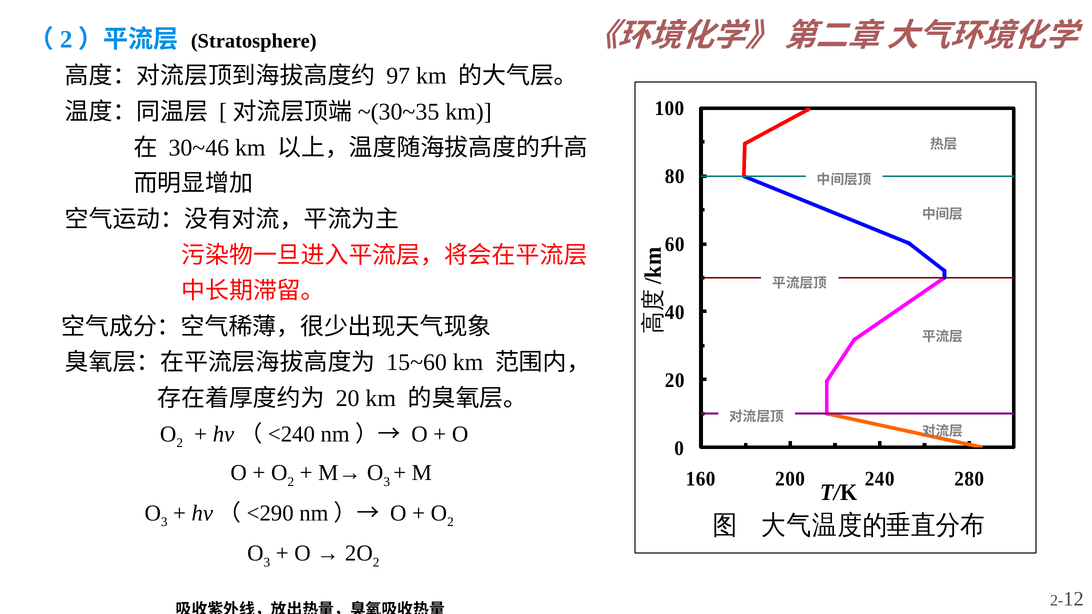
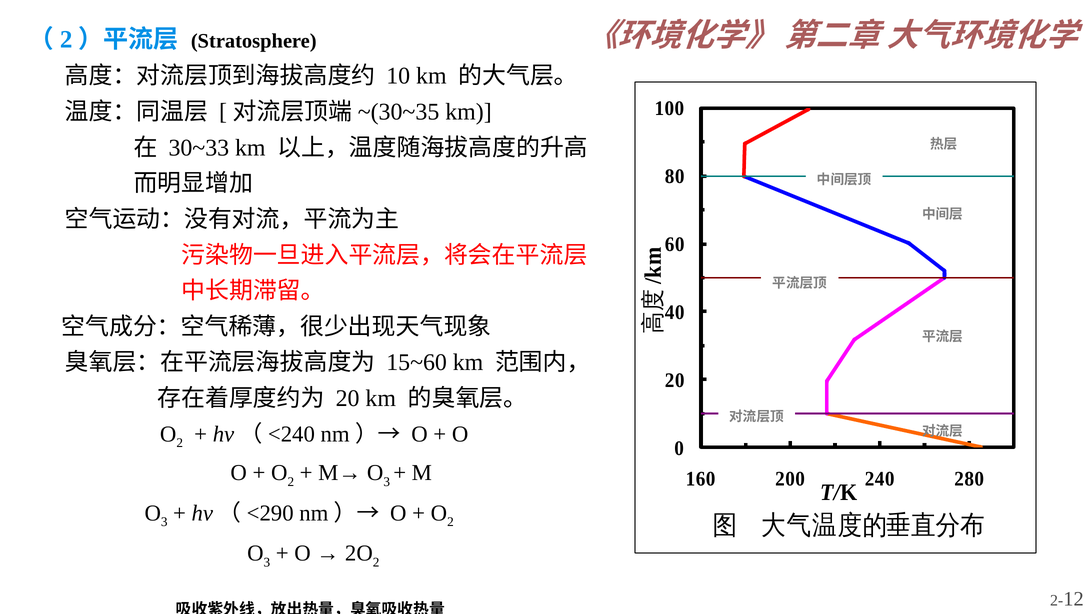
97: 97 -> 10 (398, 76)
30~46: 30~46 -> 30~33 (199, 148)
